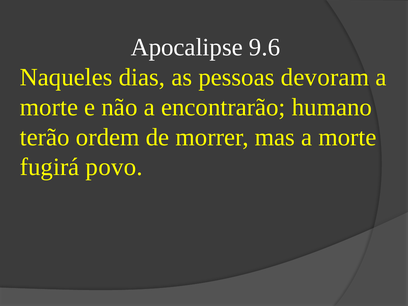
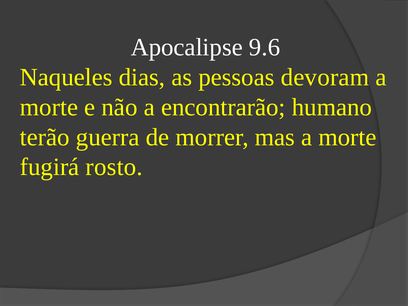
ordem: ordem -> guerra (108, 137)
povo: povo -> rosto (114, 167)
